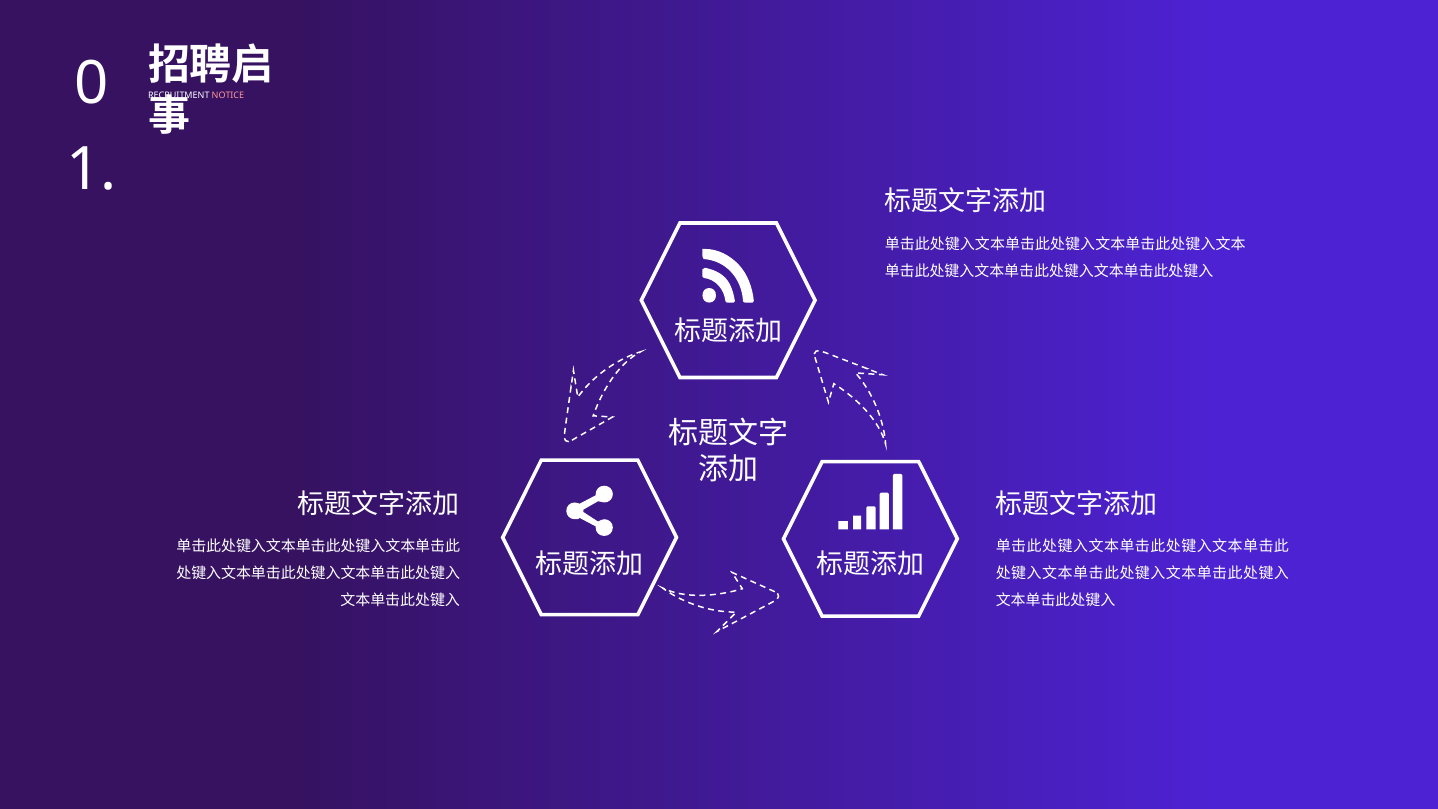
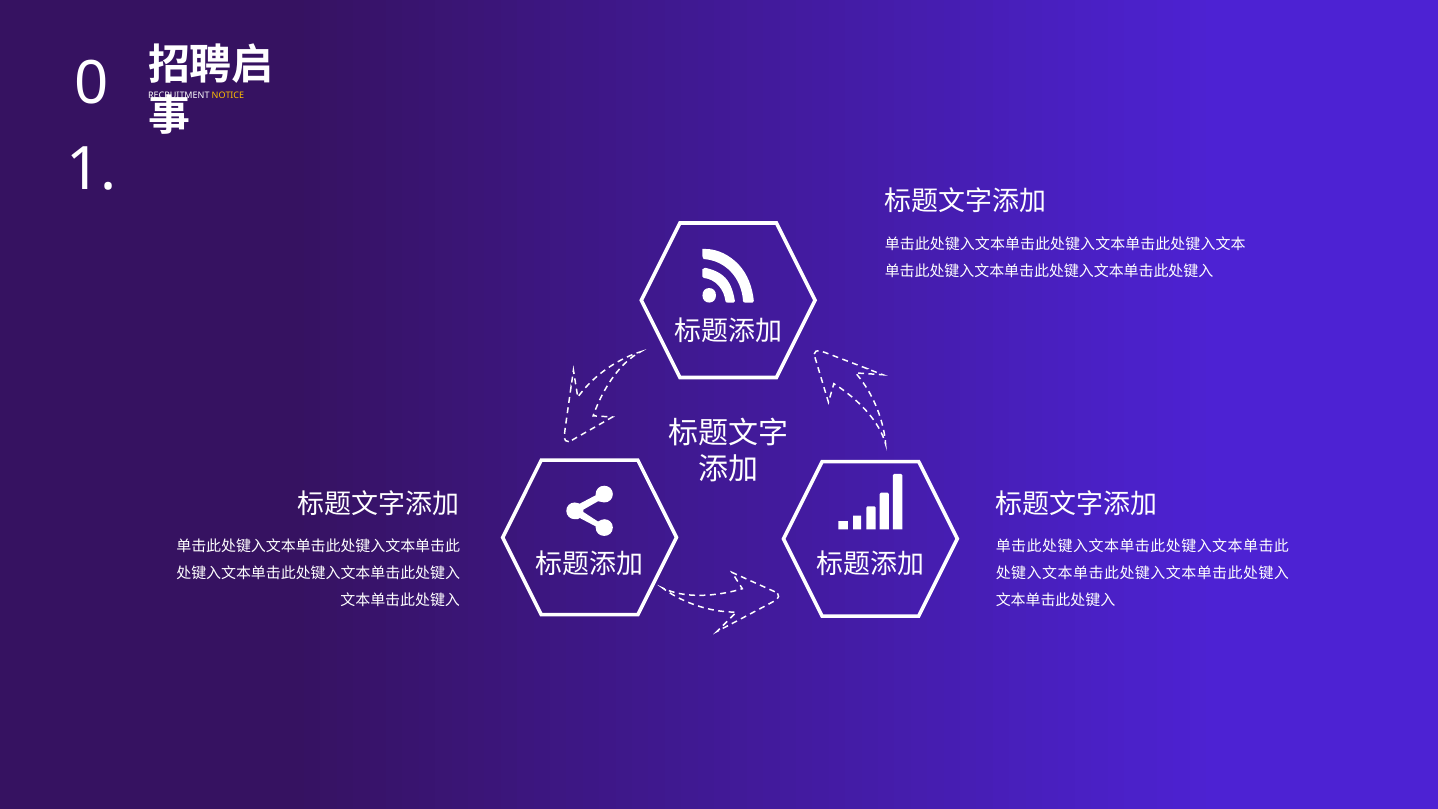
NOTICE colour: pink -> yellow (228, 95)
